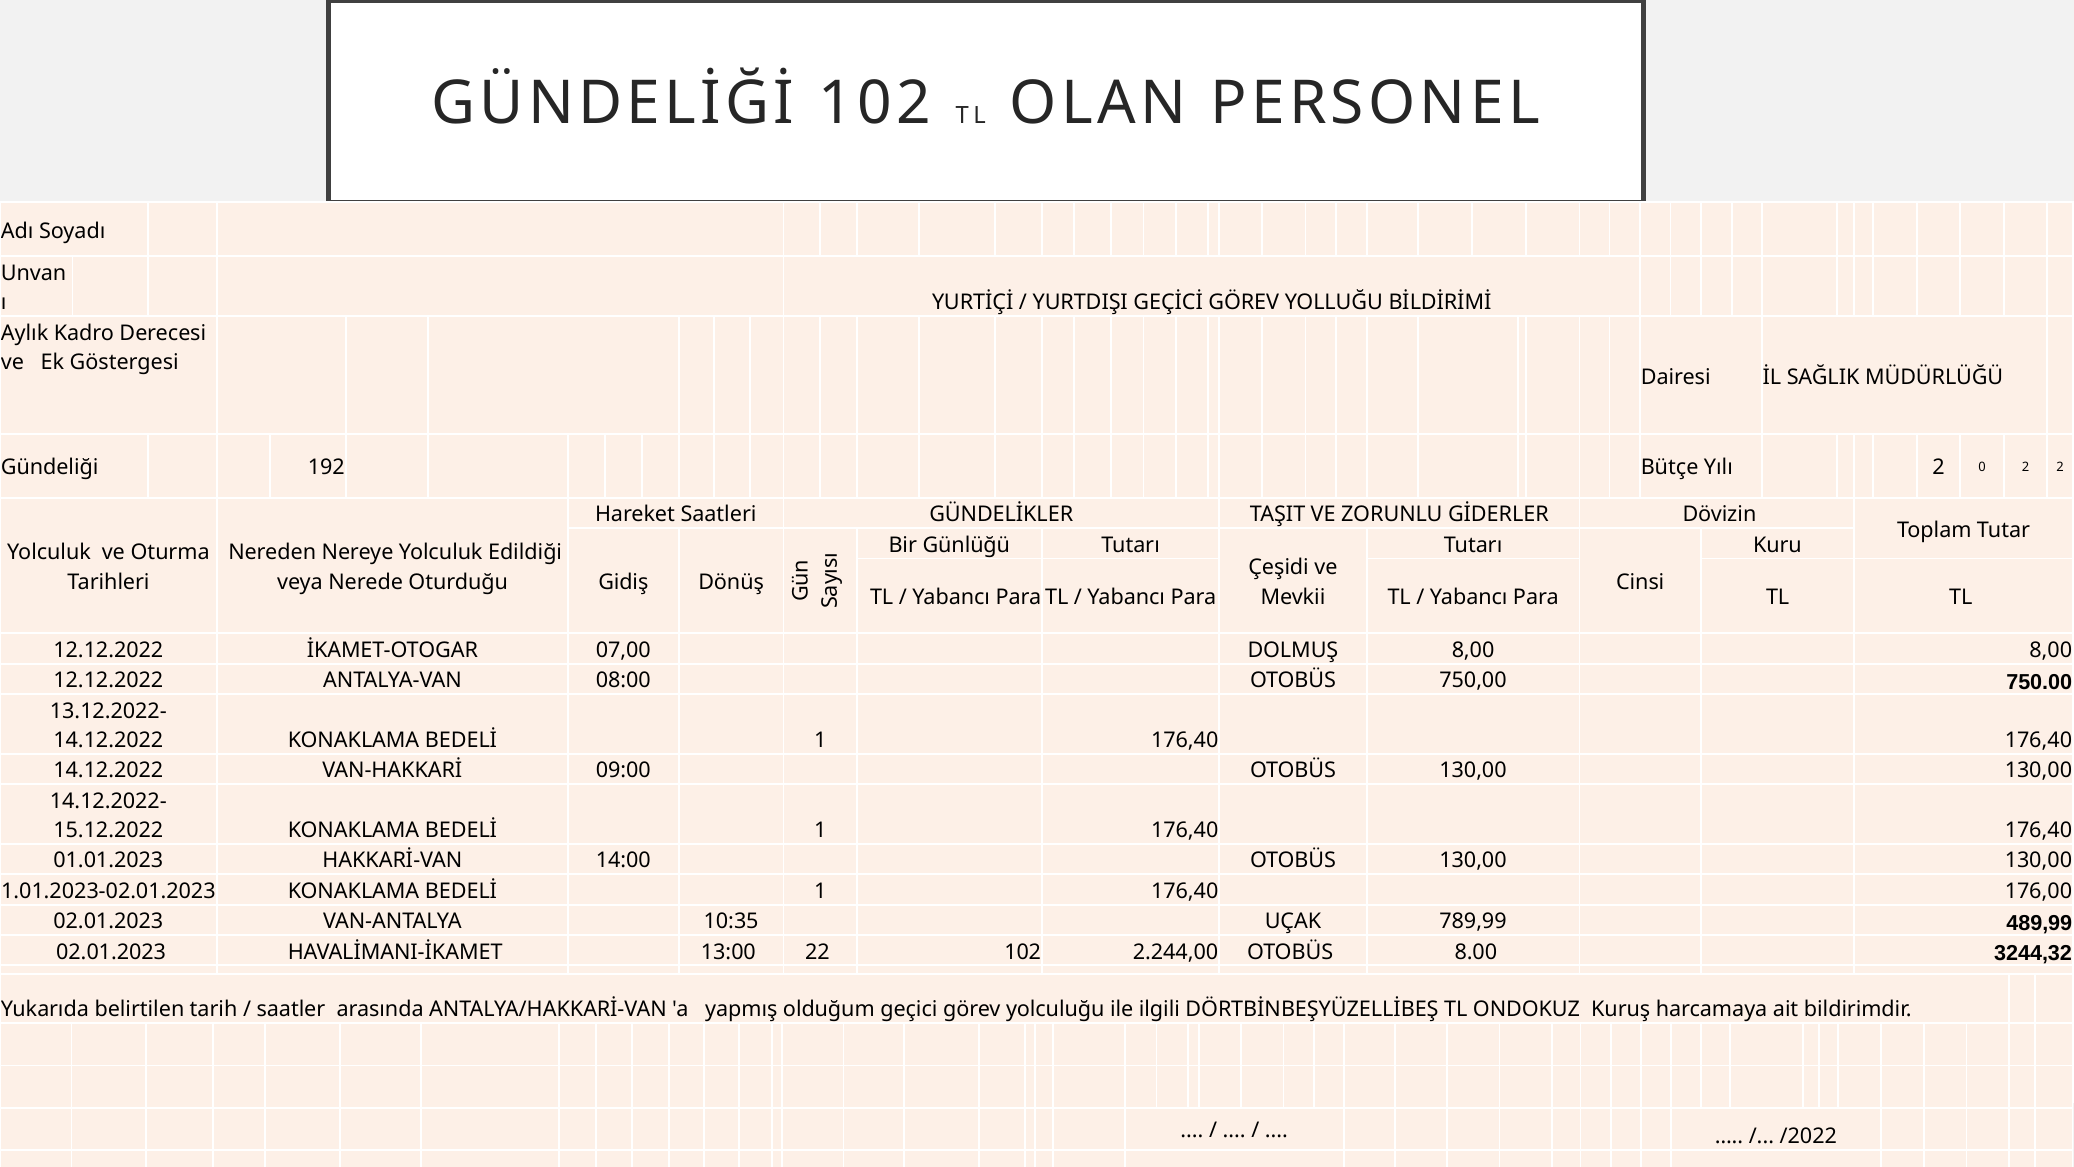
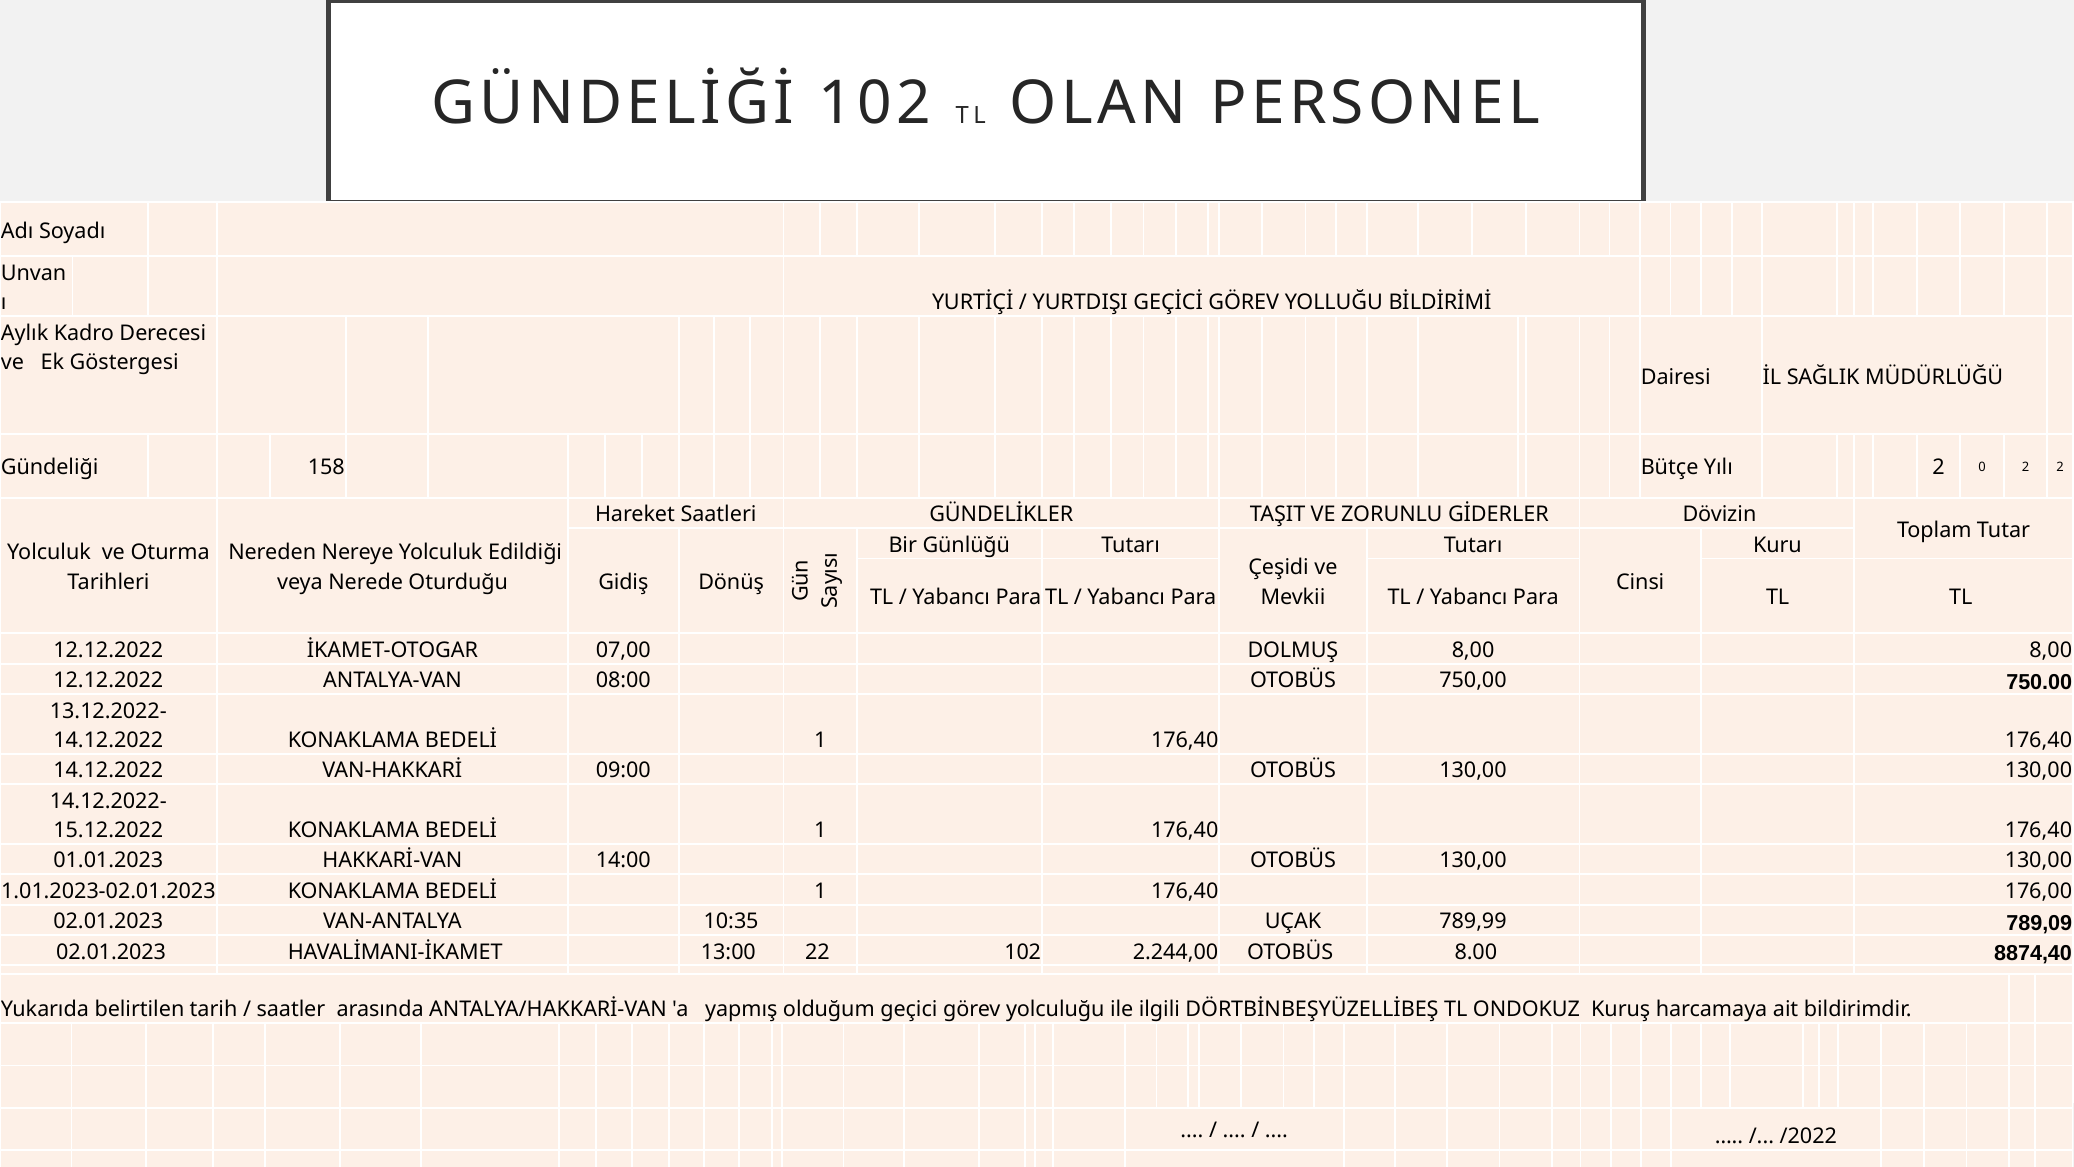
192: 192 -> 158 (326, 468)
489,99: 489,99 -> 789,09 (2039, 923)
3244,32: 3244,32 -> 8874,40 (2033, 953)
